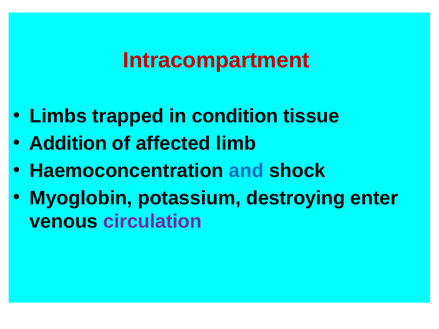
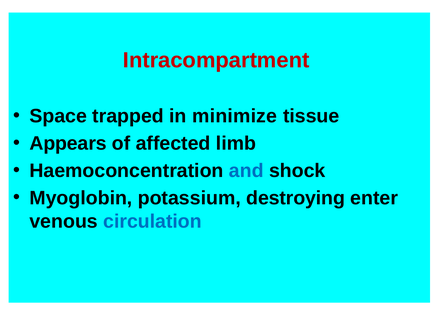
Limbs: Limbs -> Space (58, 116)
condition: condition -> minimize (235, 116)
Addition: Addition -> Appears (68, 143)
circulation colour: purple -> blue (152, 221)
